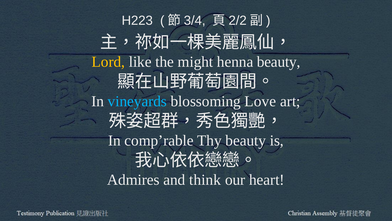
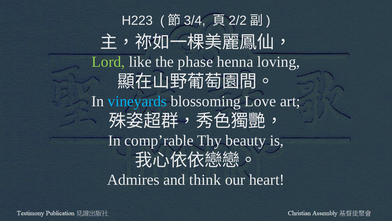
Lord colour: yellow -> light green (108, 62)
might: might -> phase (195, 62)
henna beauty: beauty -> loving (279, 62)
